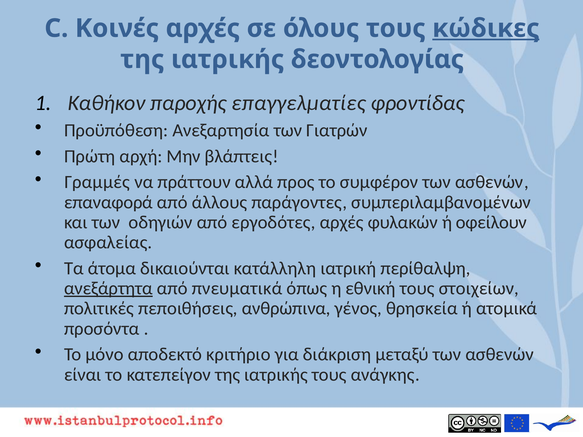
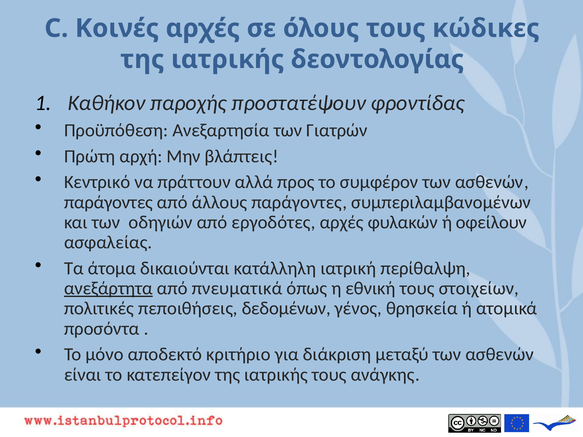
κώδικες underline: present -> none (486, 28)
επαγγελματίες: επαγγελματίες -> προστατέψουν (299, 103)
Γραμμές: Γραμμές -> Κεντρικό (97, 182)
επαναφορά: επαναφορά -> παράγοντες (108, 202)
ανθρώπινα: ανθρώπινα -> δεδομένων (286, 309)
